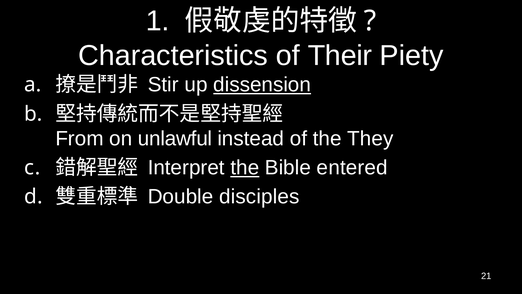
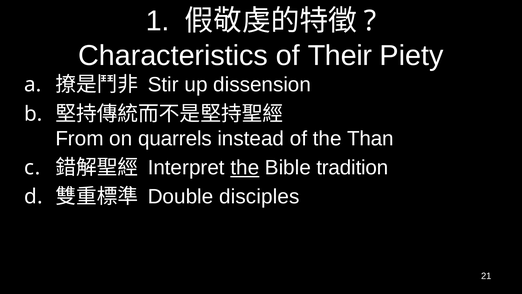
dissension underline: present -> none (262, 85)
unlawful: unlawful -> quarrels (175, 139)
They: They -> Than (370, 139)
entered: entered -> tradition (352, 168)
